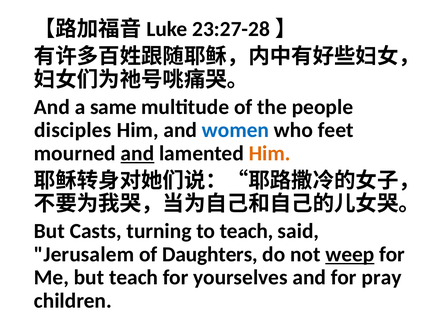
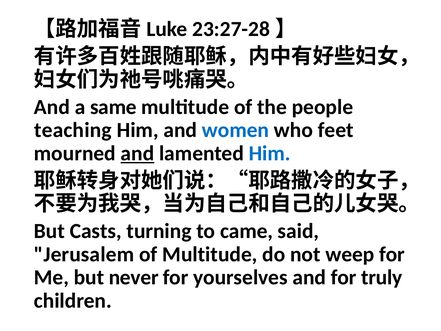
disciples: disciples -> teaching (73, 130)
Him colour: orange -> blue (270, 153)
to teach: teach -> came (246, 231)
of Daughters: Daughters -> Multitude (210, 254)
weep underline: present -> none (350, 254)
but teach: teach -> never (134, 277)
pray: pray -> truly (382, 277)
